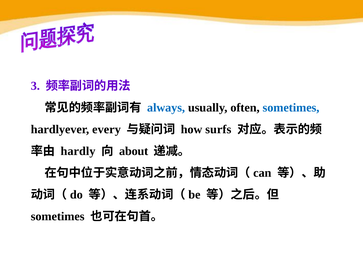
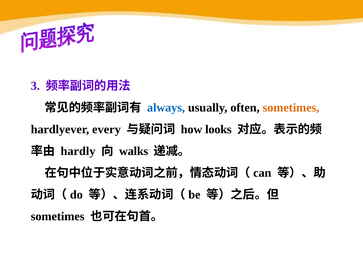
sometimes colour: blue -> orange (291, 108)
surfs: surfs -> looks (218, 130)
about: about -> walks (134, 151)
